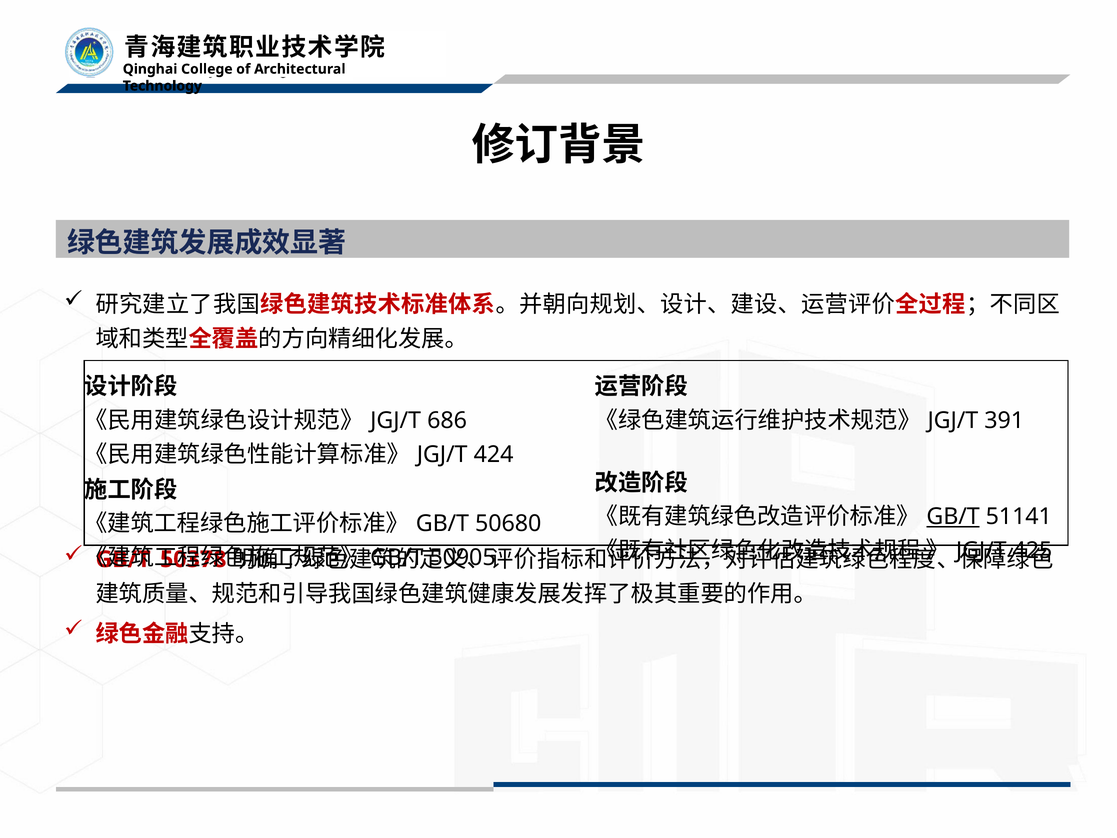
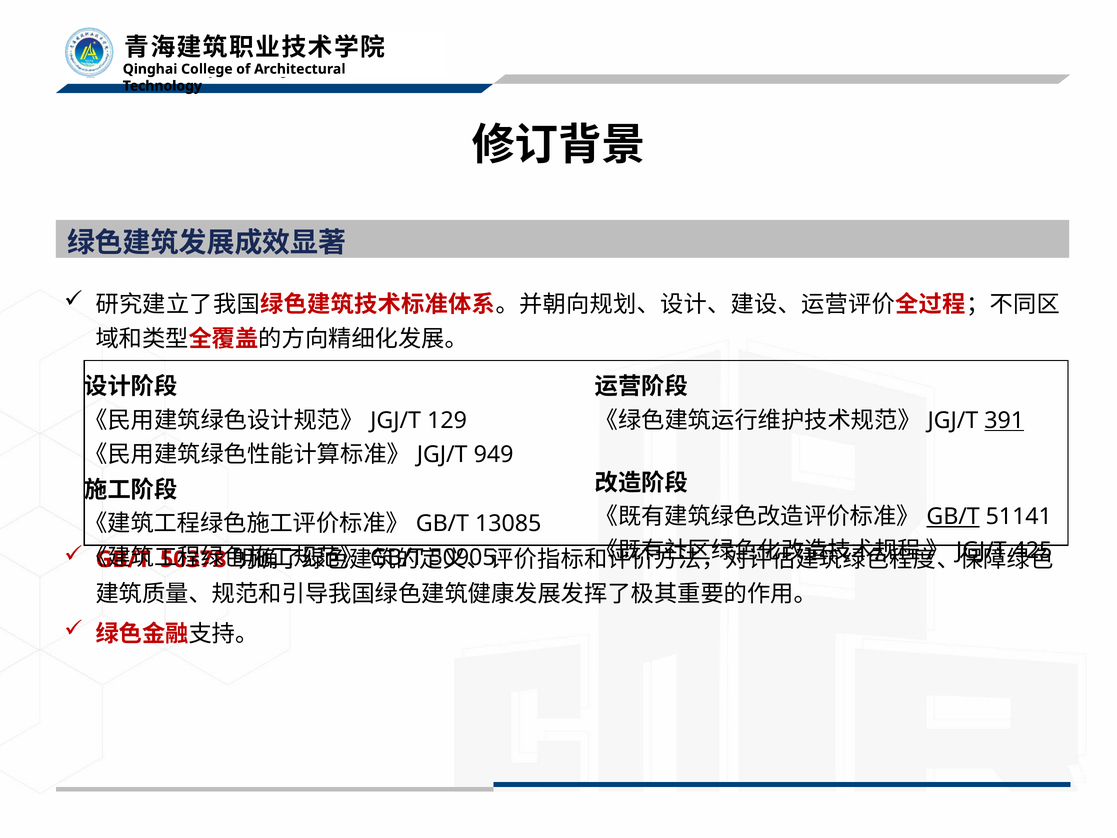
686: 686 -> 129 (447, 420)
391 underline: none -> present (1004, 420)
424: 424 -> 949 (494, 454)
50680: 50680 -> 13085 (508, 524)
